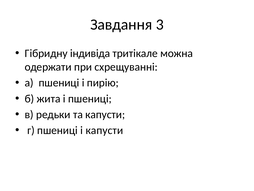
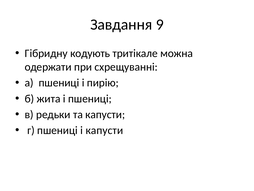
3: 3 -> 9 (160, 25)
індивіда: індивіда -> кодують (90, 53)
